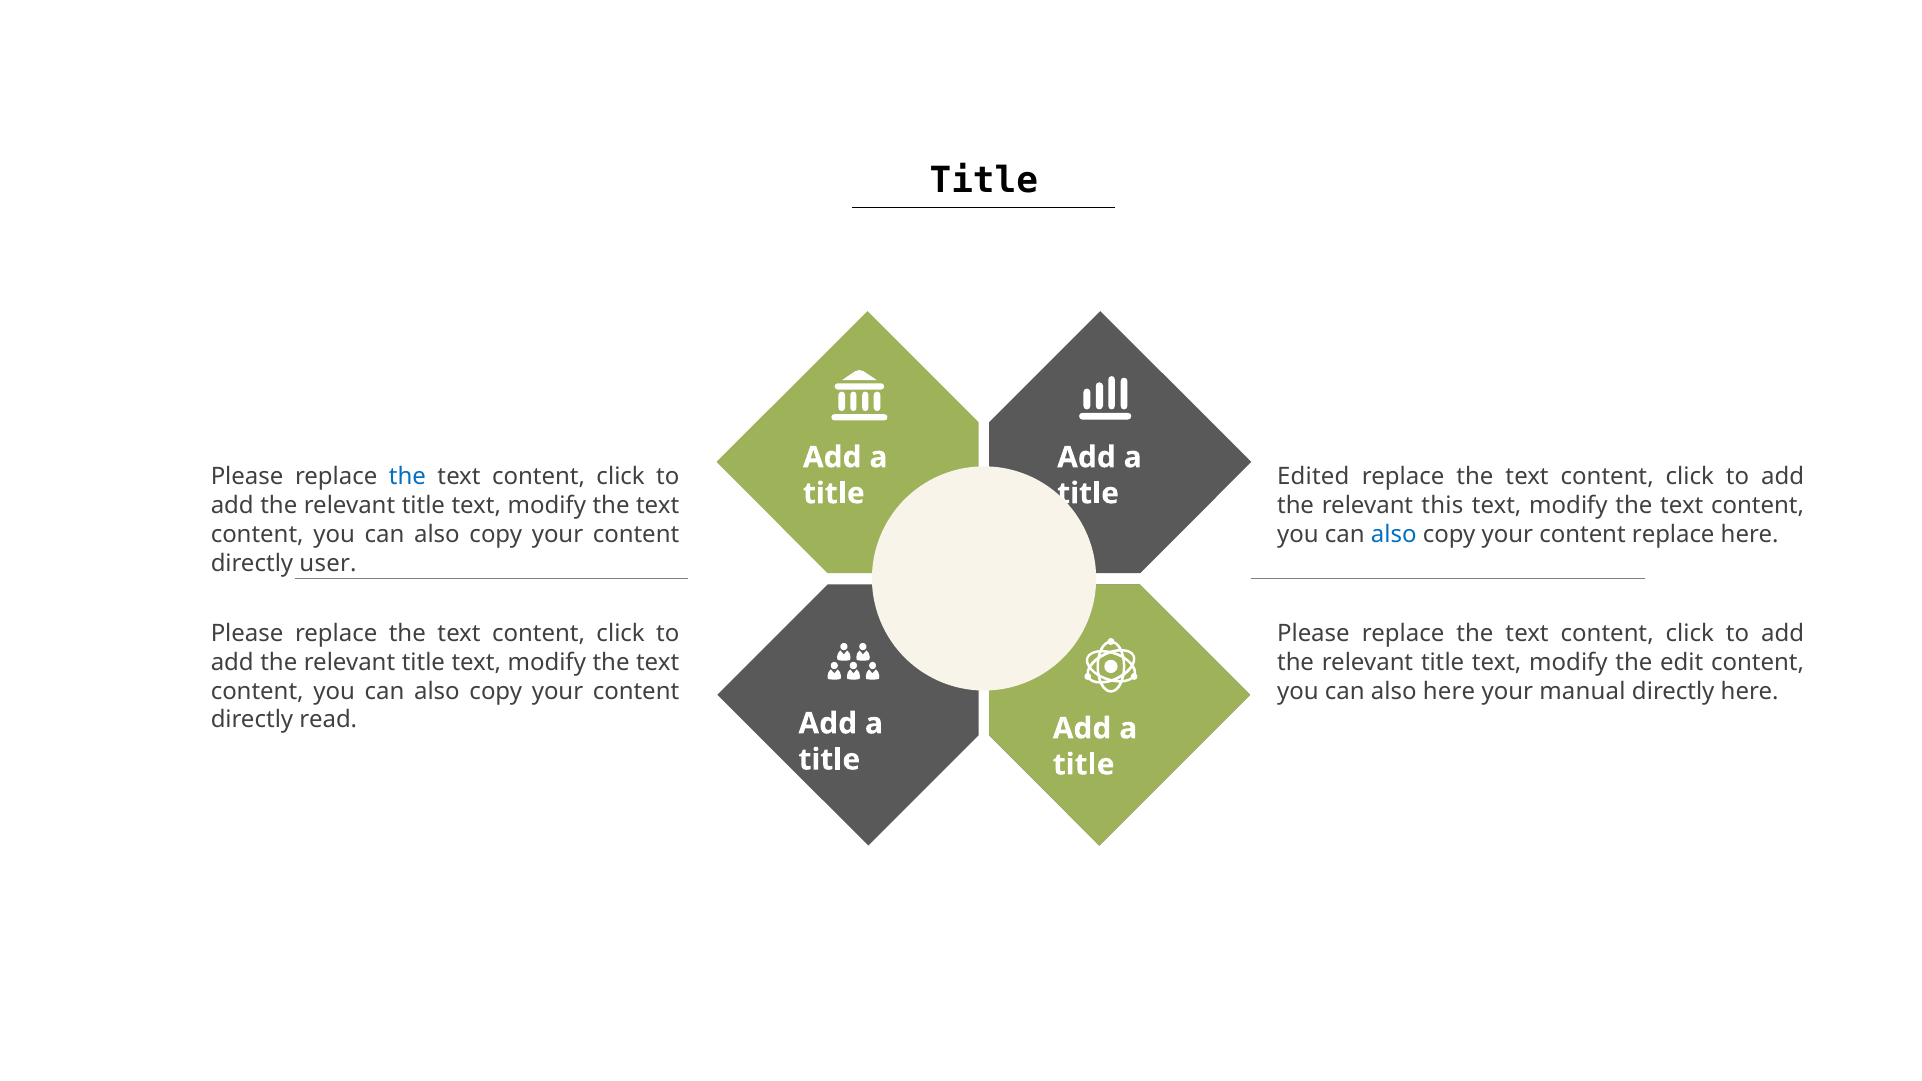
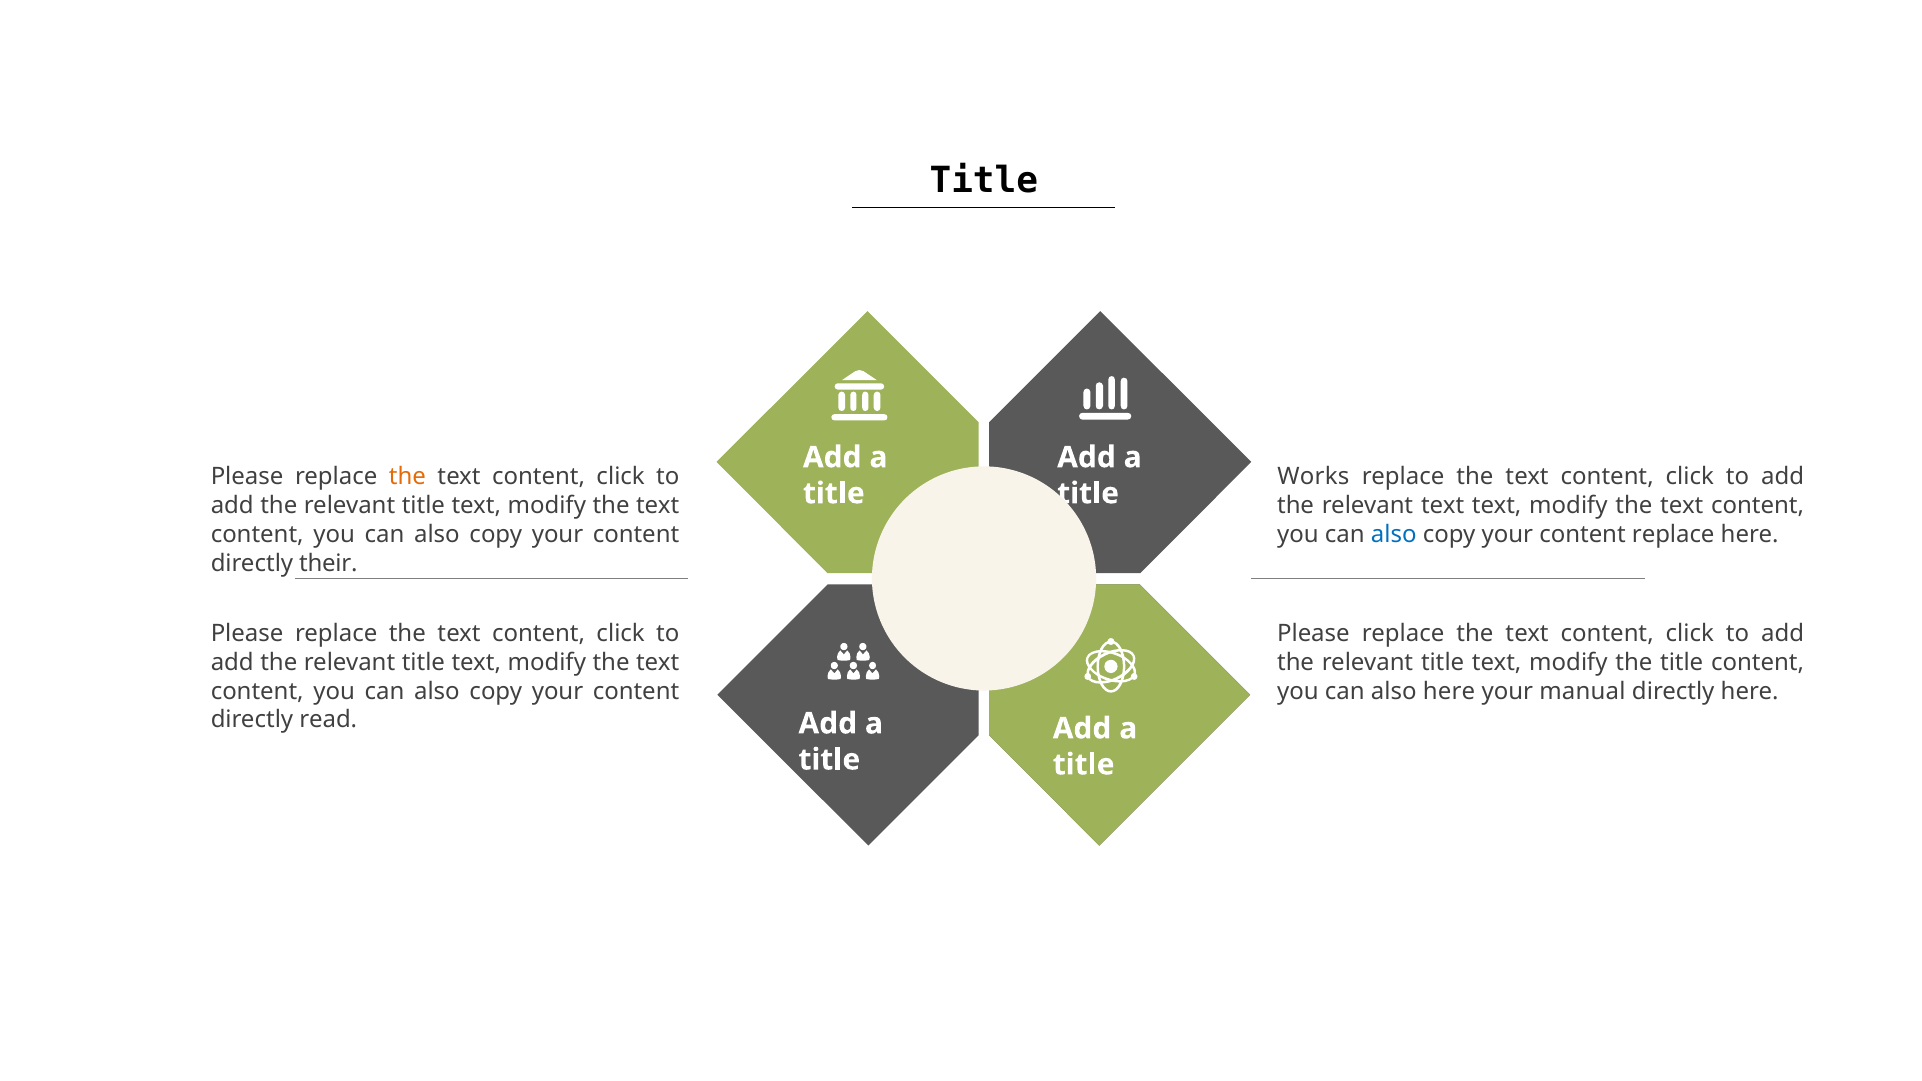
the colour: blue -> orange (407, 477)
Edited: Edited -> Works (1313, 477)
relevant this: this -> text (1443, 506)
user: user -> their (328, 564)
the edit: edit -> title (1682, 662)
